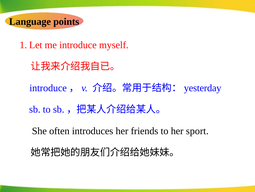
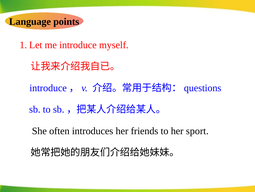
yesterday: yesterday -> questions (203, 88)
